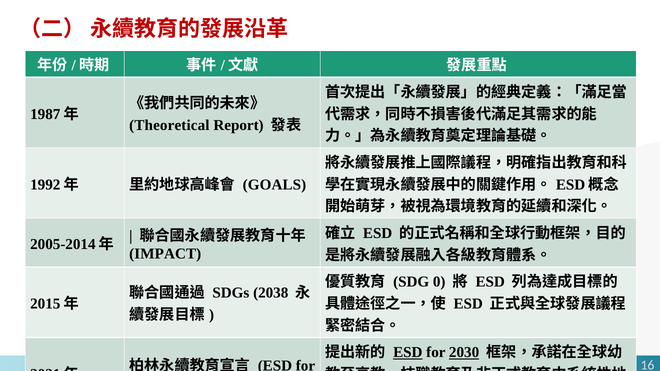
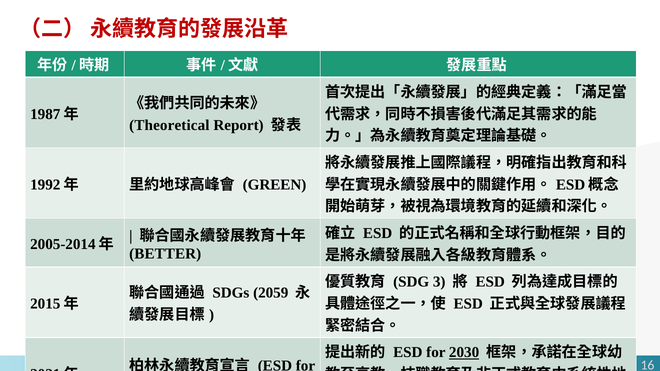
GOALS: GOALS -> GREEN (275, 185)
IMPACT: IMPACT -> BETTER (165, 254)
0: 0 -> 3 (439, 282)
2038: 2038 -> 2059 (271, 293)
ESD underline: present -> none (408, 353)
